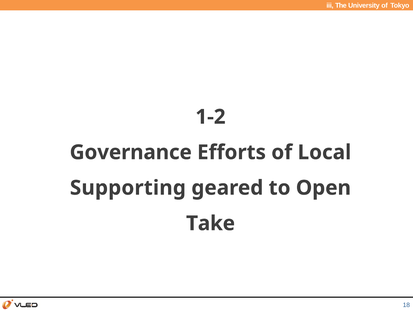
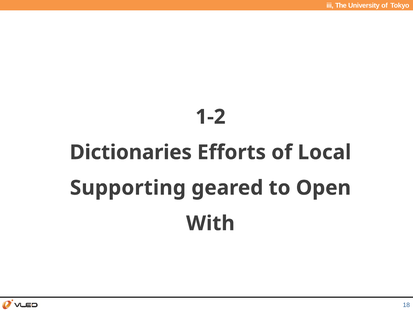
Governance: Governance -> Dictionaries (131, 152)
Take: Take -> With (210, 223)
